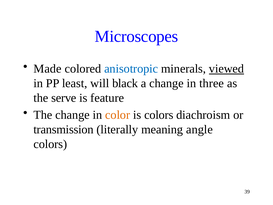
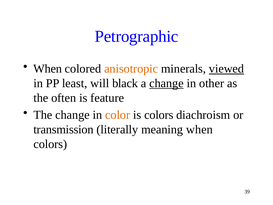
Microscopes: Microscopes -> Petrographic (137, 36)
Made: Made -> When (48, 69)
anisotropic colour: blue -> orange (131, 69)
change underline: none -> present (166, 83)
three: three -> other (212, 83)
serve: serve -> often (64, 98)
meaning angle: angle -> when (199, 129)
